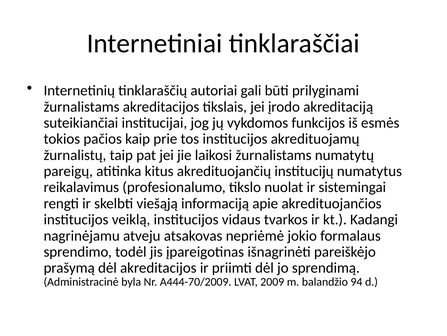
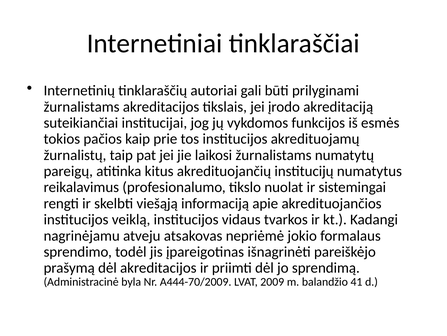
94: 94 -> 41 (356, 281)
